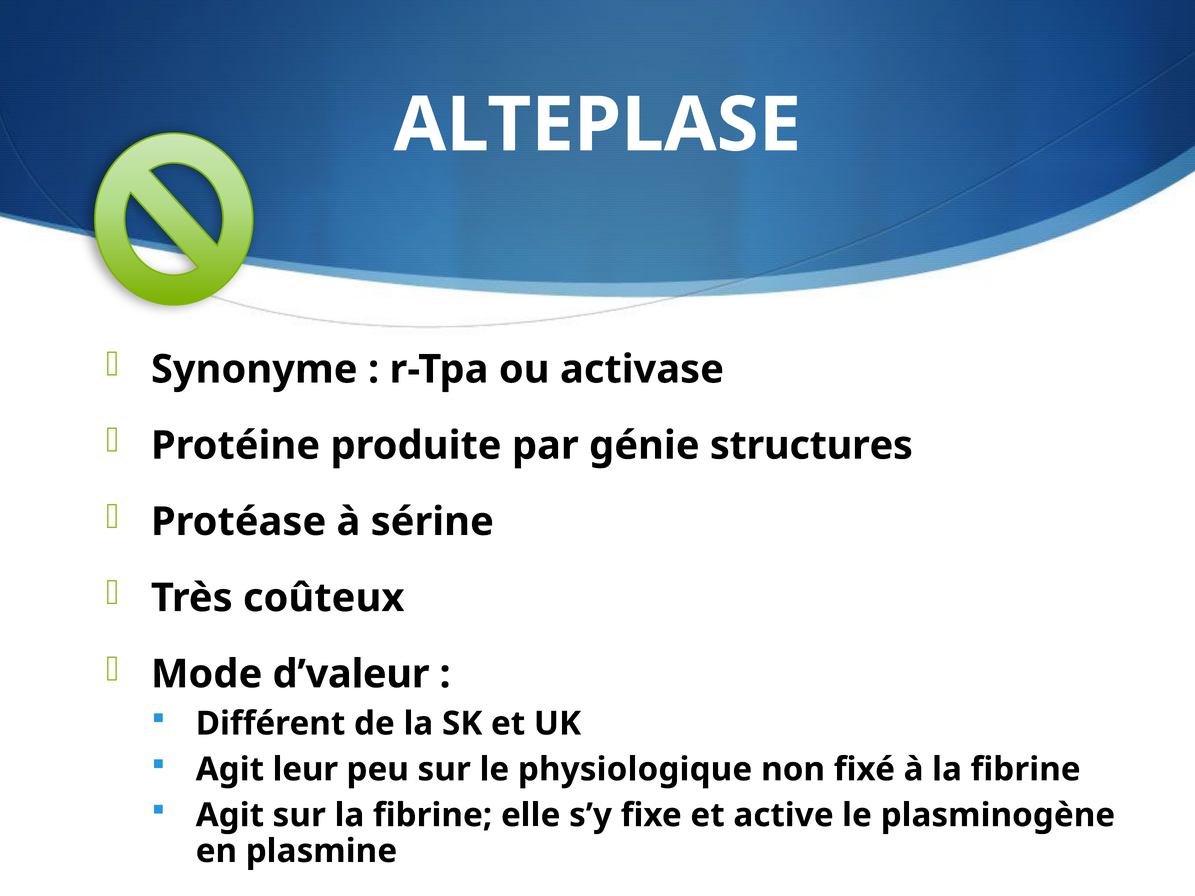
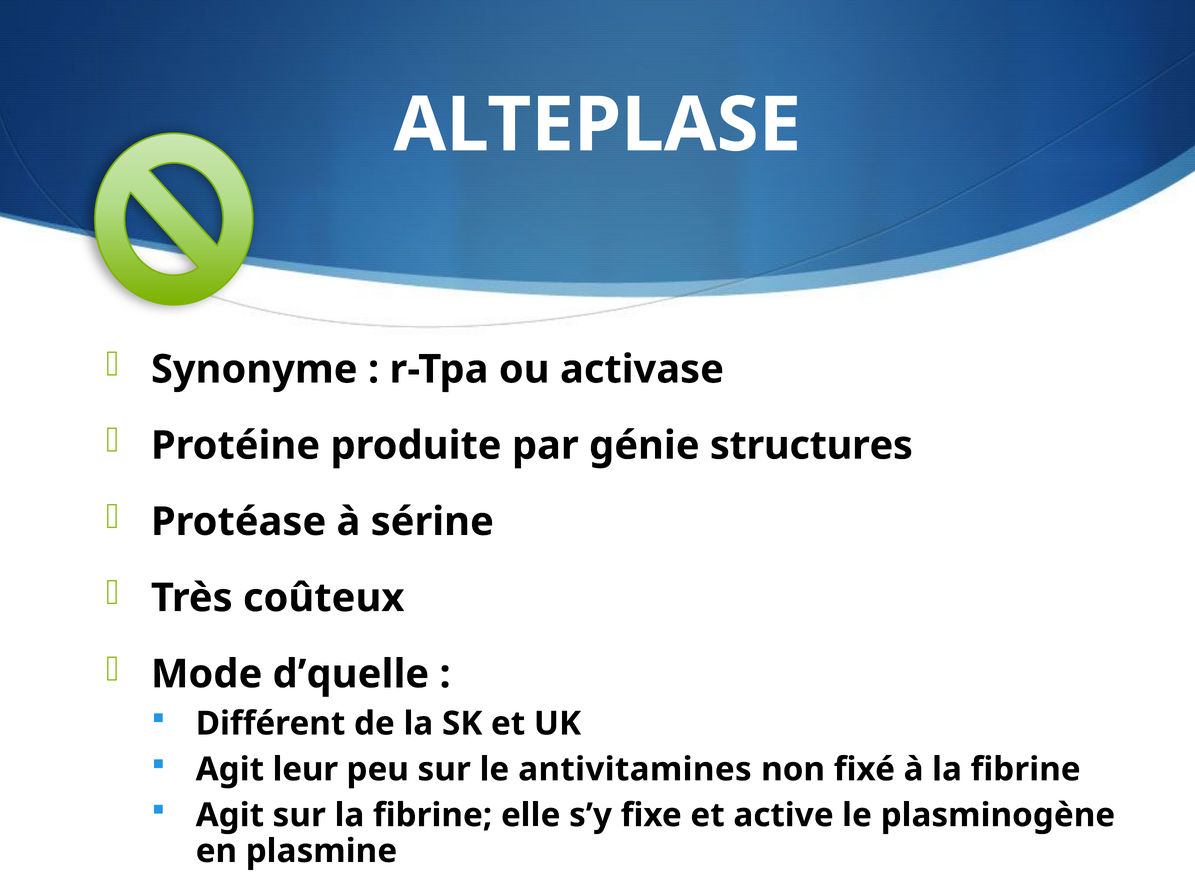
d’valeur: d’valeur -> d’quelle (351, 674)
physiologique: physiologique -> antivitamines (635, 770)
